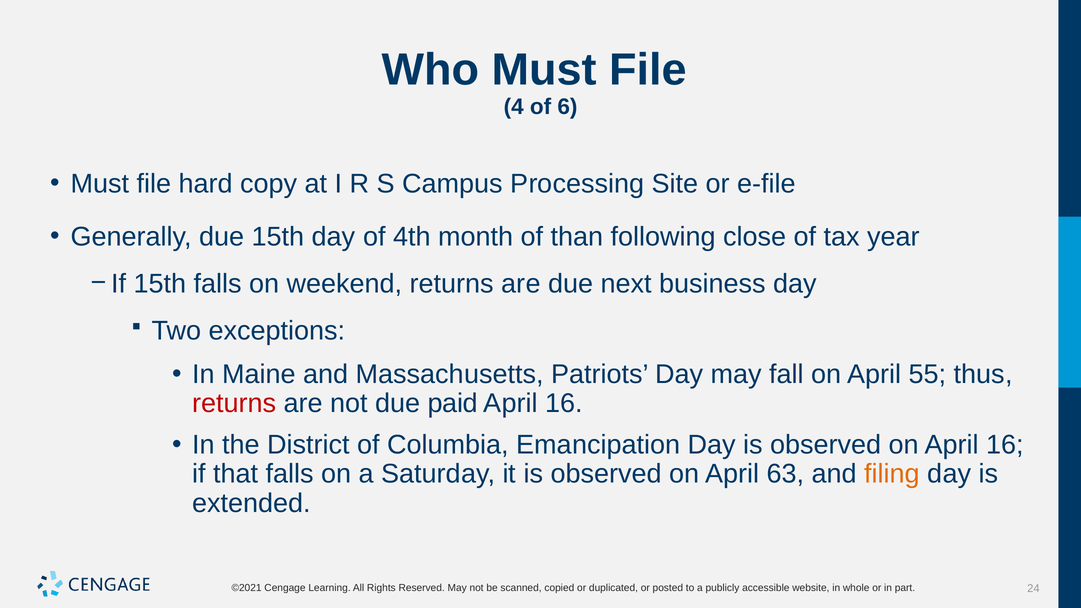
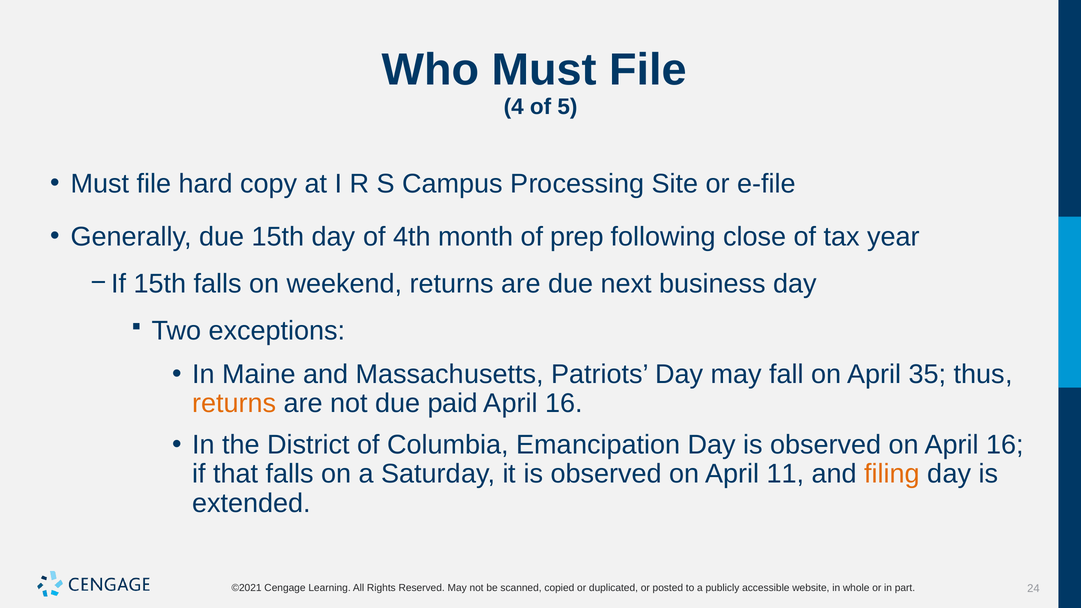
6: 6 -> 5 (567, 107)
than: than -> prep (577, 237)
55: 55 -> 35 (928, 374)
returns colour: red -> orange (234, 403)
63: 63 -> 11 (786, 474)
